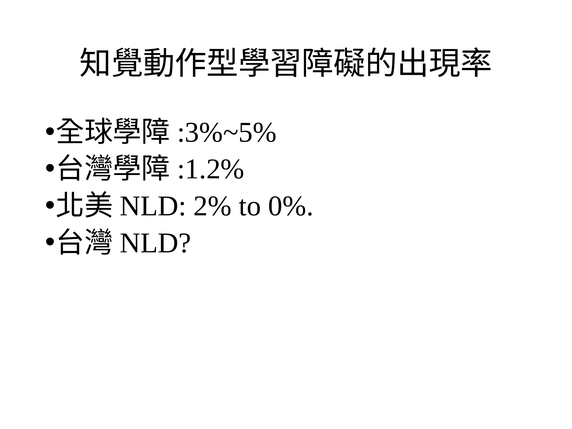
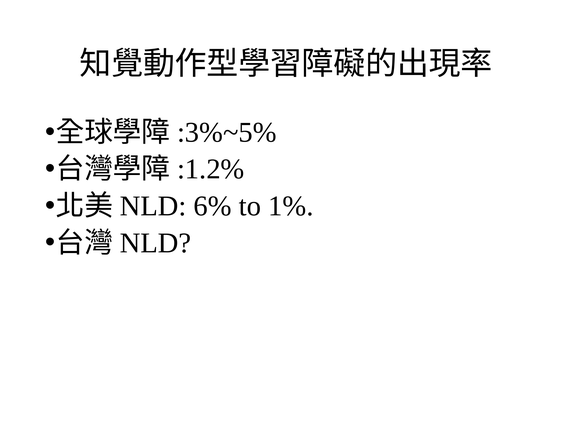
2%: 2% -> 6% (213, 206)
0%: 0% -> 1% (291, 206)
